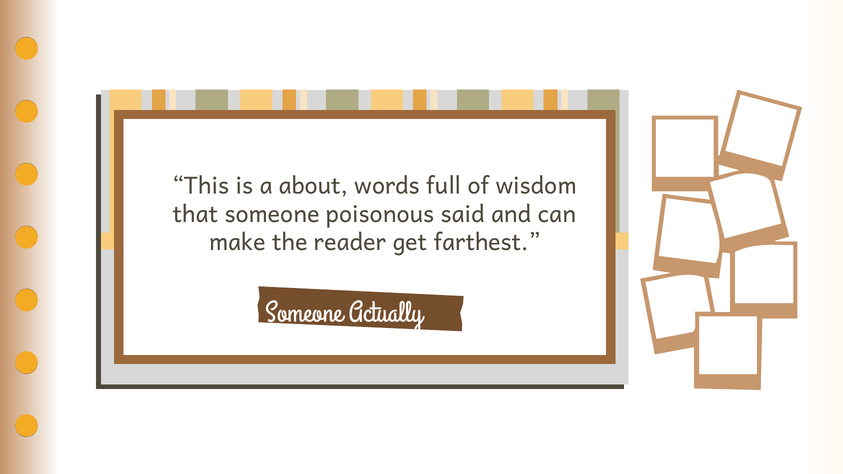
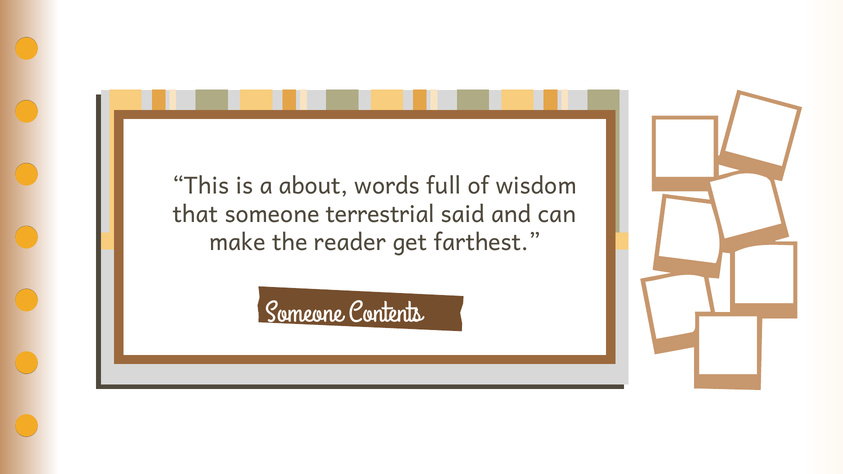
poisonous: poisonous -> terrestrial (380, 214)
Actually: Actually -> Contents (385, 312)
